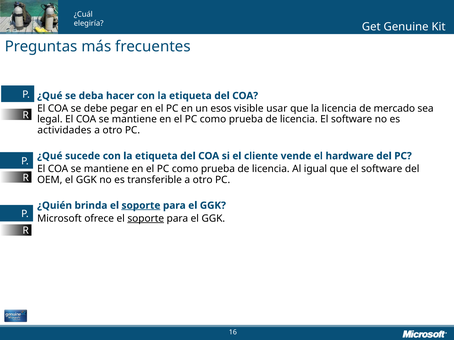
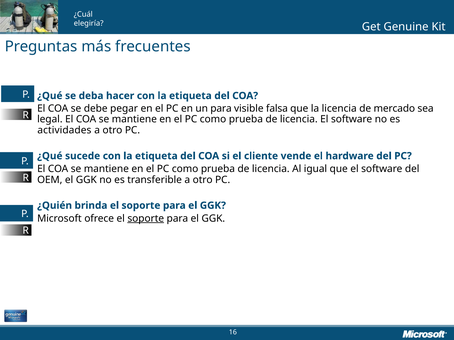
un esos: esos -> para (221, 109)
usar: usar -> falsa (277, 109)
soporte underline: present -> none (141, 206)
